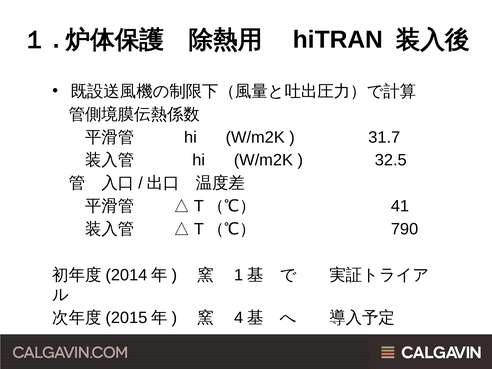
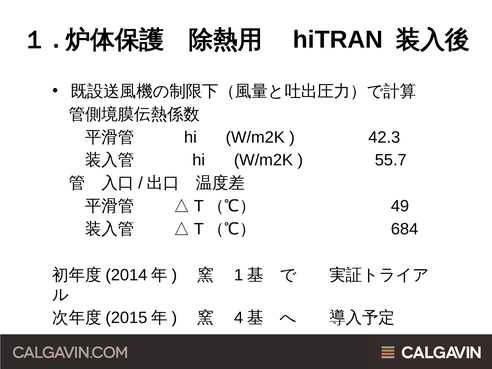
31.7: 31.7 -> 42.3 (384, 137)
32.5: 32.5 -> 55.7 (391, 160)
41: 41 -> 49 (400, 206)
790: 790 -> 684 (405, 229)
